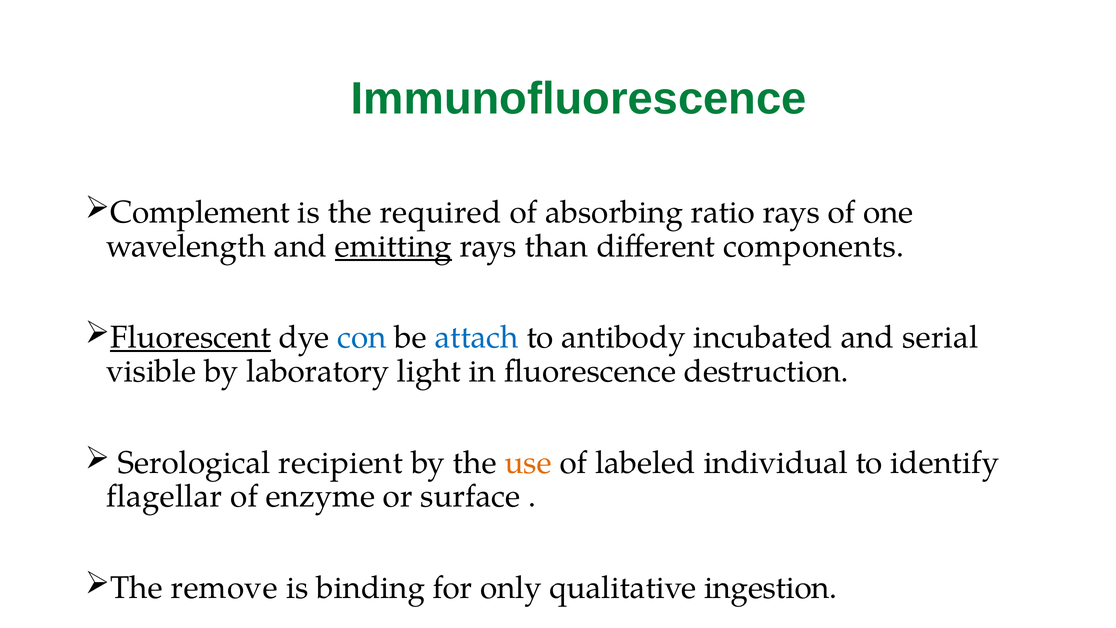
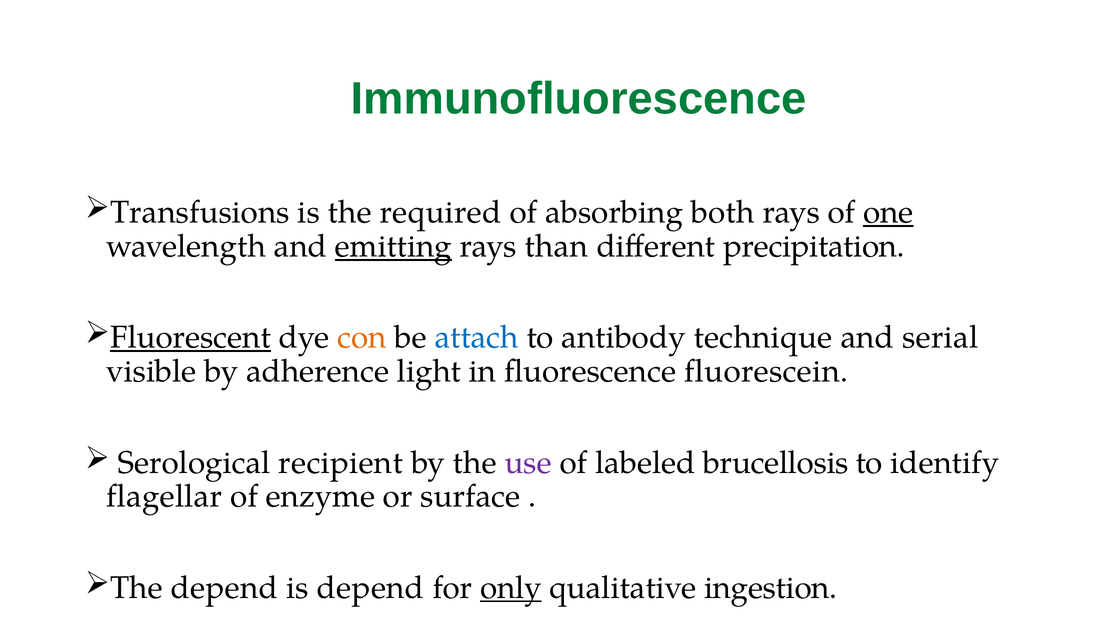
Complement: Complement -> Transfusions (200, 212)
ratio: ratio -> both (723, 212)
one underline: none -> present (888, 212)
components: components -> precipitation (814, 246)
con colour: blue -> orange (362, 337)
incubated: incubated -> technique (763, 337)
laboratory: laboratory -> adherence (318, 371)
destruction: destruction -> fluorescein (766, 371)
use colour: orange -> purple (528, 462)
individual: individual -> brucellosis (776, 462)
The remove: remove -> depend (224, 588)
is binding: binding -> depend (371, 588)
only underline: none -> present (511, 588)
